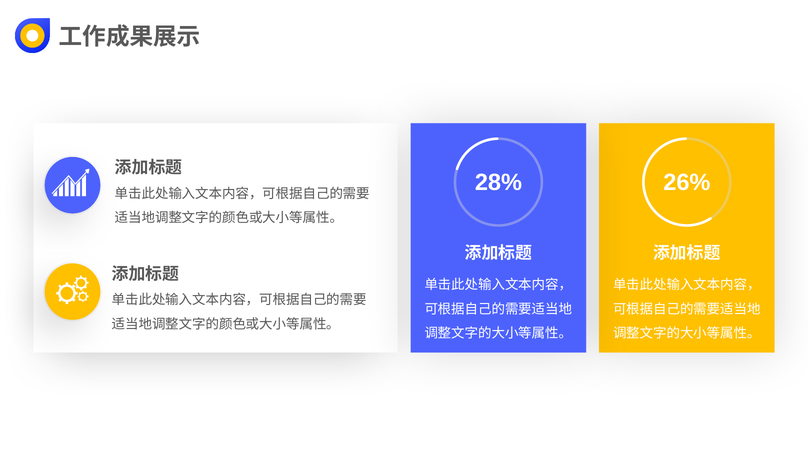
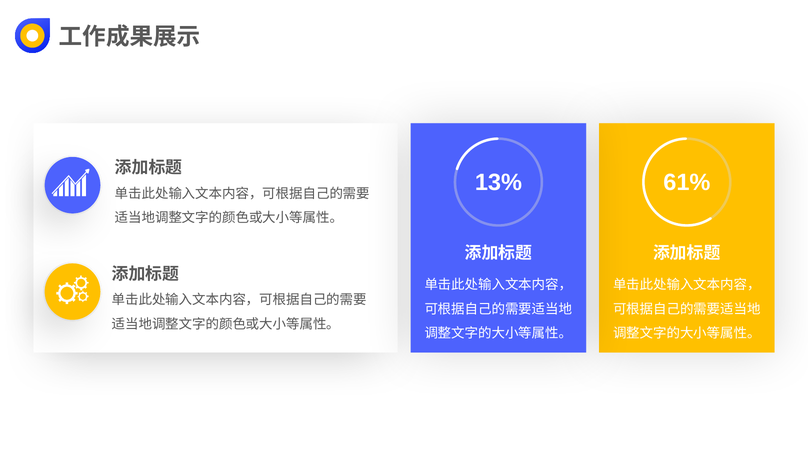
28%: 28% -> 13% (498, 182)
26%: 26% -> 61% (687, 182)
